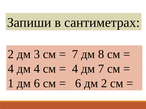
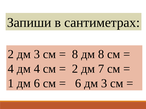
7: 7 -> 8 (75, 54)
4: 4 -> 2 (75, 69)
6 дм 2: 2 -> 3 (104, 84)
